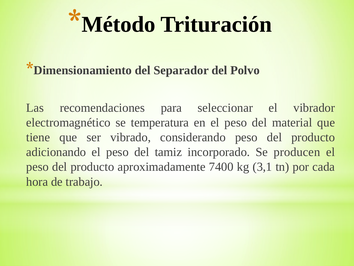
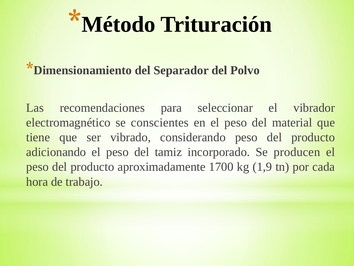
temperatura: temperatura -> conscientes (160, 122)
7400: 7400 -> 1700 (221, 167)
3,1: 3,1 -> 1,9 (262, 167)
